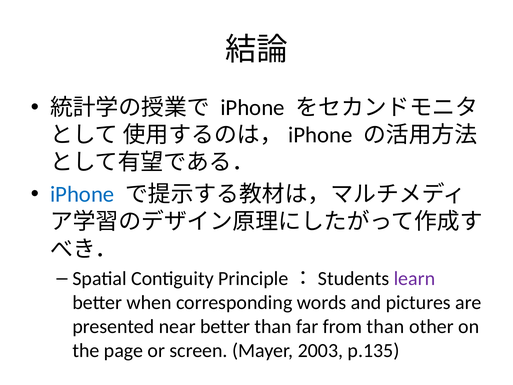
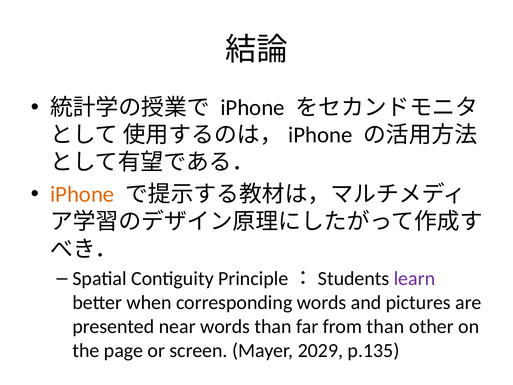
iPhone colour: blue -> orange (82, 194)
near better: better -> words (225, 326)
2003: 2003 -> 2029 (320, 350)
